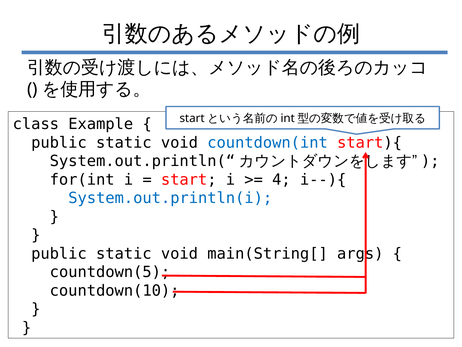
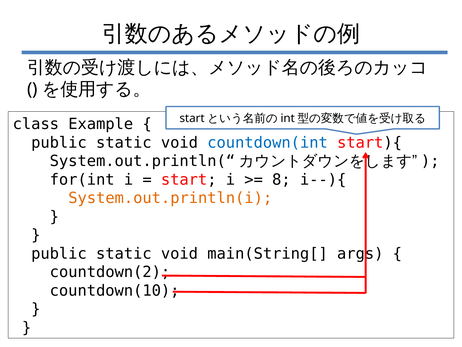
4: 4 -> 8 (281, 179)
System.out.println(i colour: blue -> orange (170, 198)
countdown(5: countdown(5 -> countdown(2 (110, 272)
